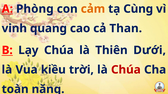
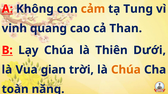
Phòng: Phòng -> Không (35, 9)
Cùng: Cùng -> Tung (138, 9)
kiều: kiều -> gian (53, 70)
Chúa colour: red -> orange (126, 70)
